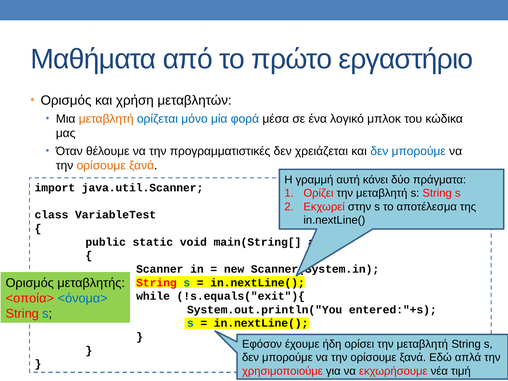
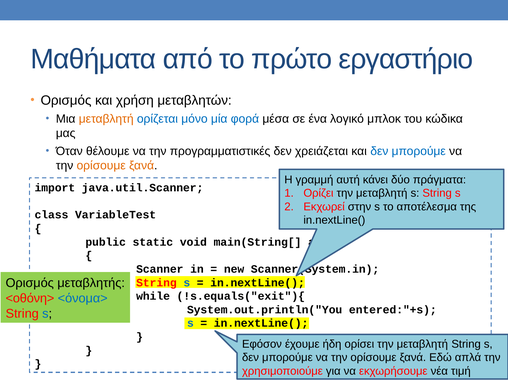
<οποία>: <οποία> -> <οθόνη> (30, 298)
